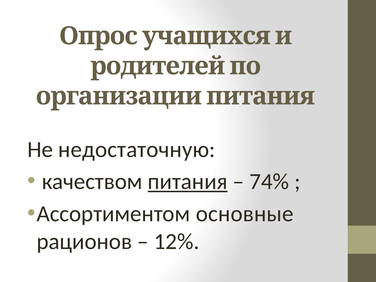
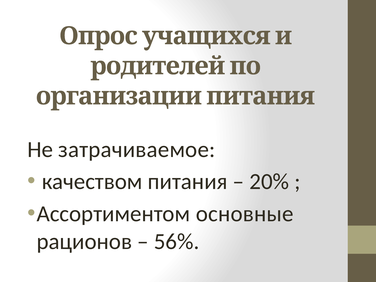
недостаточную: недостаточную -> затрачиваемое (137, 149)
питания underline: present -> none (188, 182)
74%: 74% -> 20% (269, 182)
12%: 12% -> 56% (177, 241)
